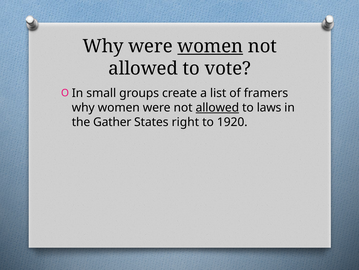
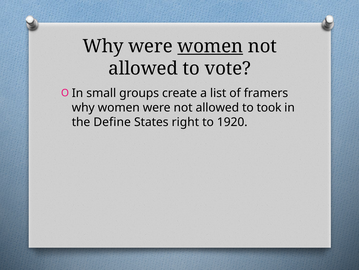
allowed underline: present -> none (217, 107)
laws: laws -> took (269, 107)
Gather: Gather -> Define (112, 122)
